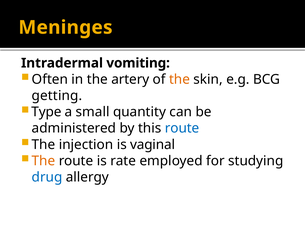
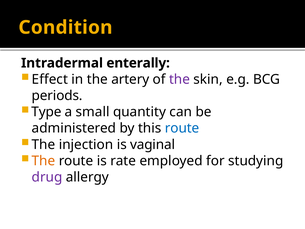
Meninges: Meninges -> Condition (65, 27)
vomiting: vomiting -> enterally (138, 63)
Often: Often -> Effect (50, 79)
the colour: orange -> purple (179, 79)
getting: getting -> periods (57, 96)
drug colour: blue -> purple (47, 177)
